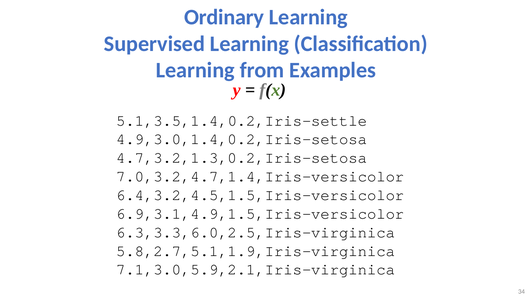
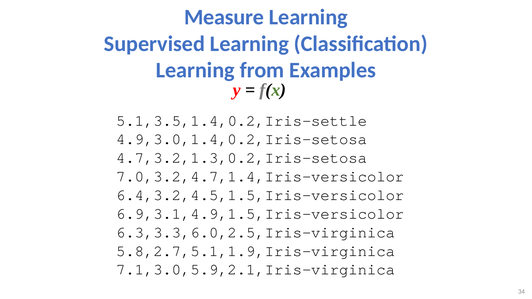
Ordinary: Ordinary -> Measure (224, 17)
